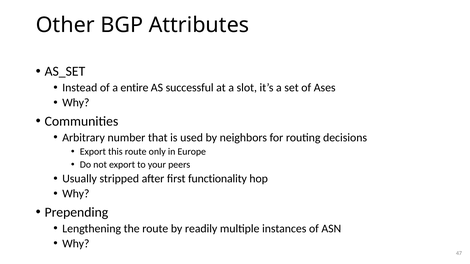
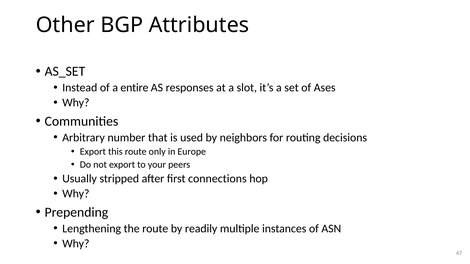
successful: successful -> responses (190, 88)
functionality: functionality -> connections (217, 179)
